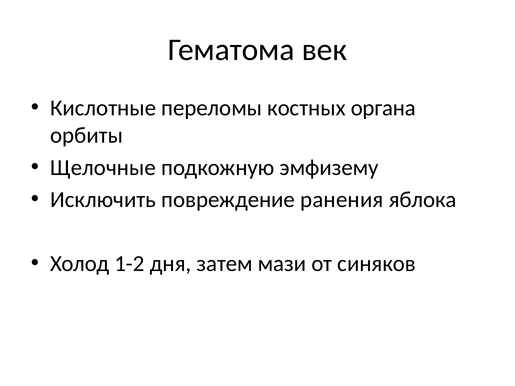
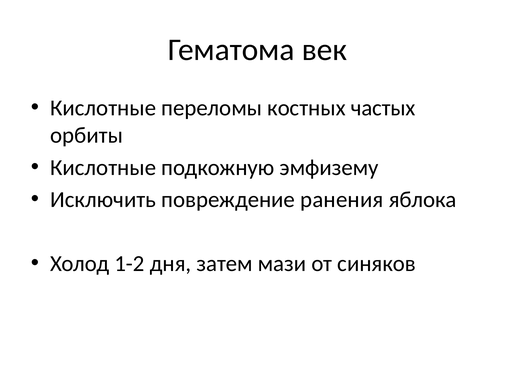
органа: органа -> частых (383, 108)
Щелочные: Щелочные -> Кислотные (103, 168)
